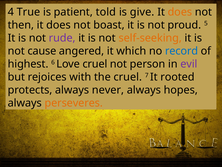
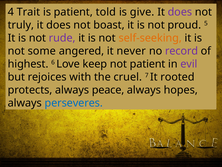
True: True -> Trait (28, 12)
does colour: orange -> purple (180, 12)
then: then -> truly (21, 25)
cause: cause -> some (42, 51)
which: which -> never (131, 51)
record colour: blue -> purple (182, 51)
Love cruel: cruel -> keep (95, 64)
not person: person -> patient (148, 64)
never: never -> peace (108, 90)
perseveres colour: orange -> blue (74, 103)
